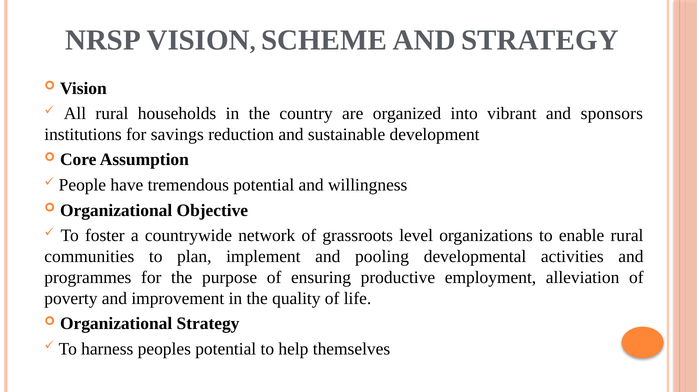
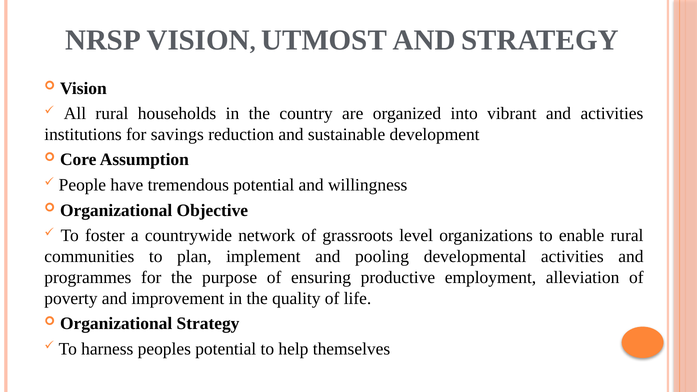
SCHEME: SCHEME -> UTMOST (324, 40)
and sponsors: sponsors -> activities (612, 114)
